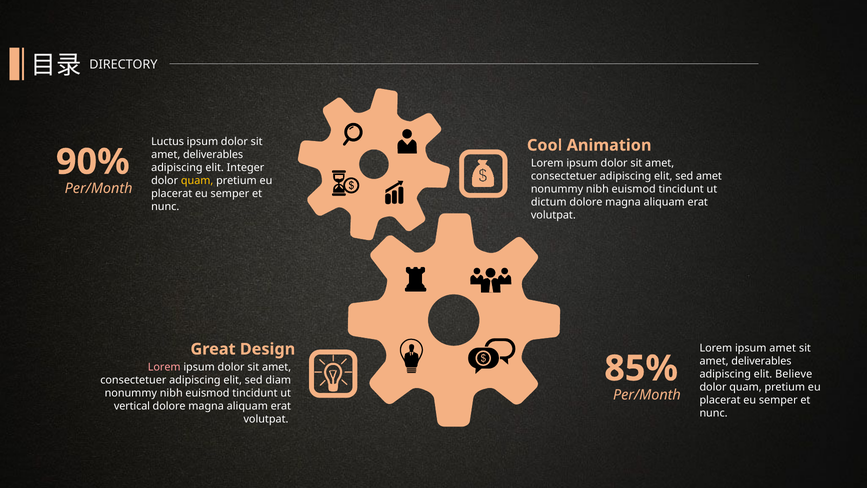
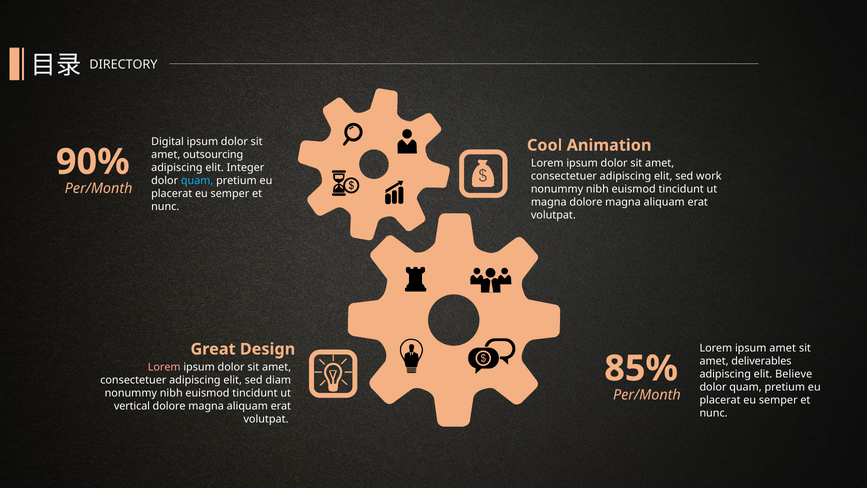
Luctus: Luctus -> Digital (168, 142)
deliverables: deliverables -> outsourcing (213, 155)
sed amet: amet -> work (709, 176)
quam colour: yellow -> light blue (197, 181)
dictum: dictum -> magna (549, 202)
